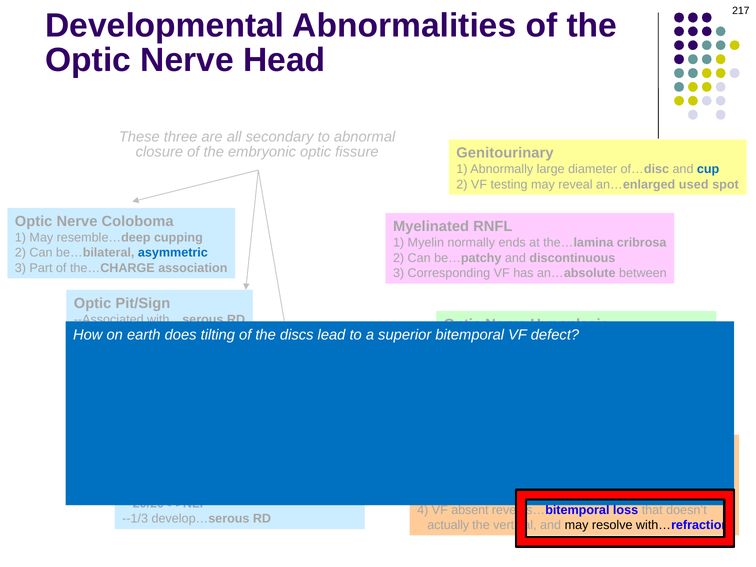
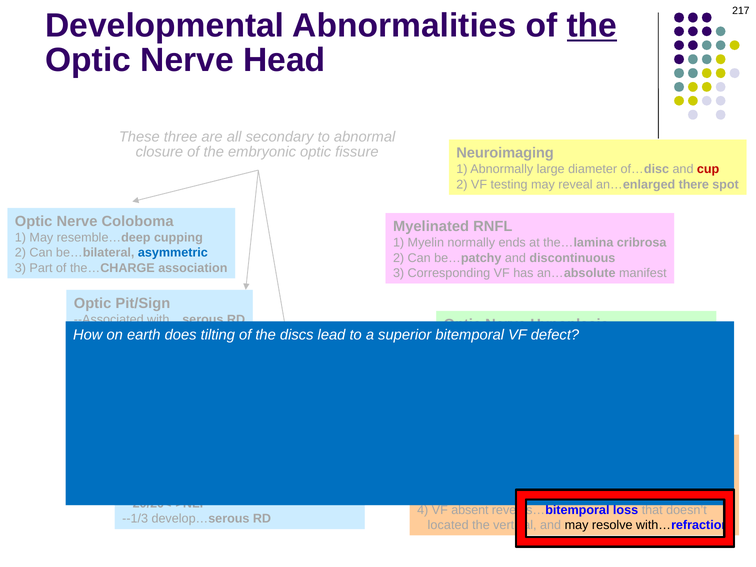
the underline: none -> present (592, 26)
Genitourinary: Genitourinary -> Neuroimaging (505, 153)
cup colour: blue -> red (708, 169)
an…enlarged used: used -> there (694, 184)
between: between -> manifest (643, 273)
actually: actually -> located (448, 525)
